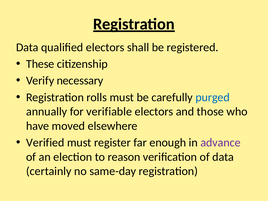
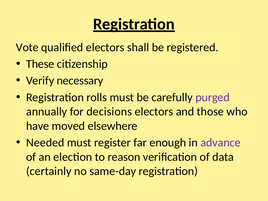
Data: Data -> Vote (27, 47)
purged colour: blue -> purple (213, 97)
verifiable: verifiable -> decisions (109, 112)
Verified: Verified -> Needed (45, 143)
